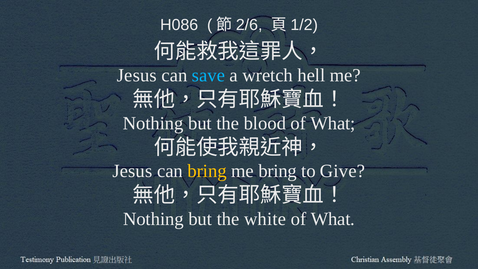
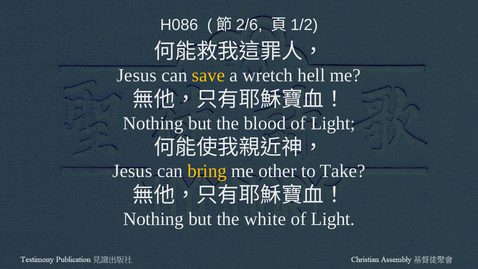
save colour: light blue -> yellow (208, 75)
blood of What: What -> Light (333, 123)
me bring: bring -> other (278, 171)
Give: Give -> Take (343, 171)
What: What -> Light (333, 219)
